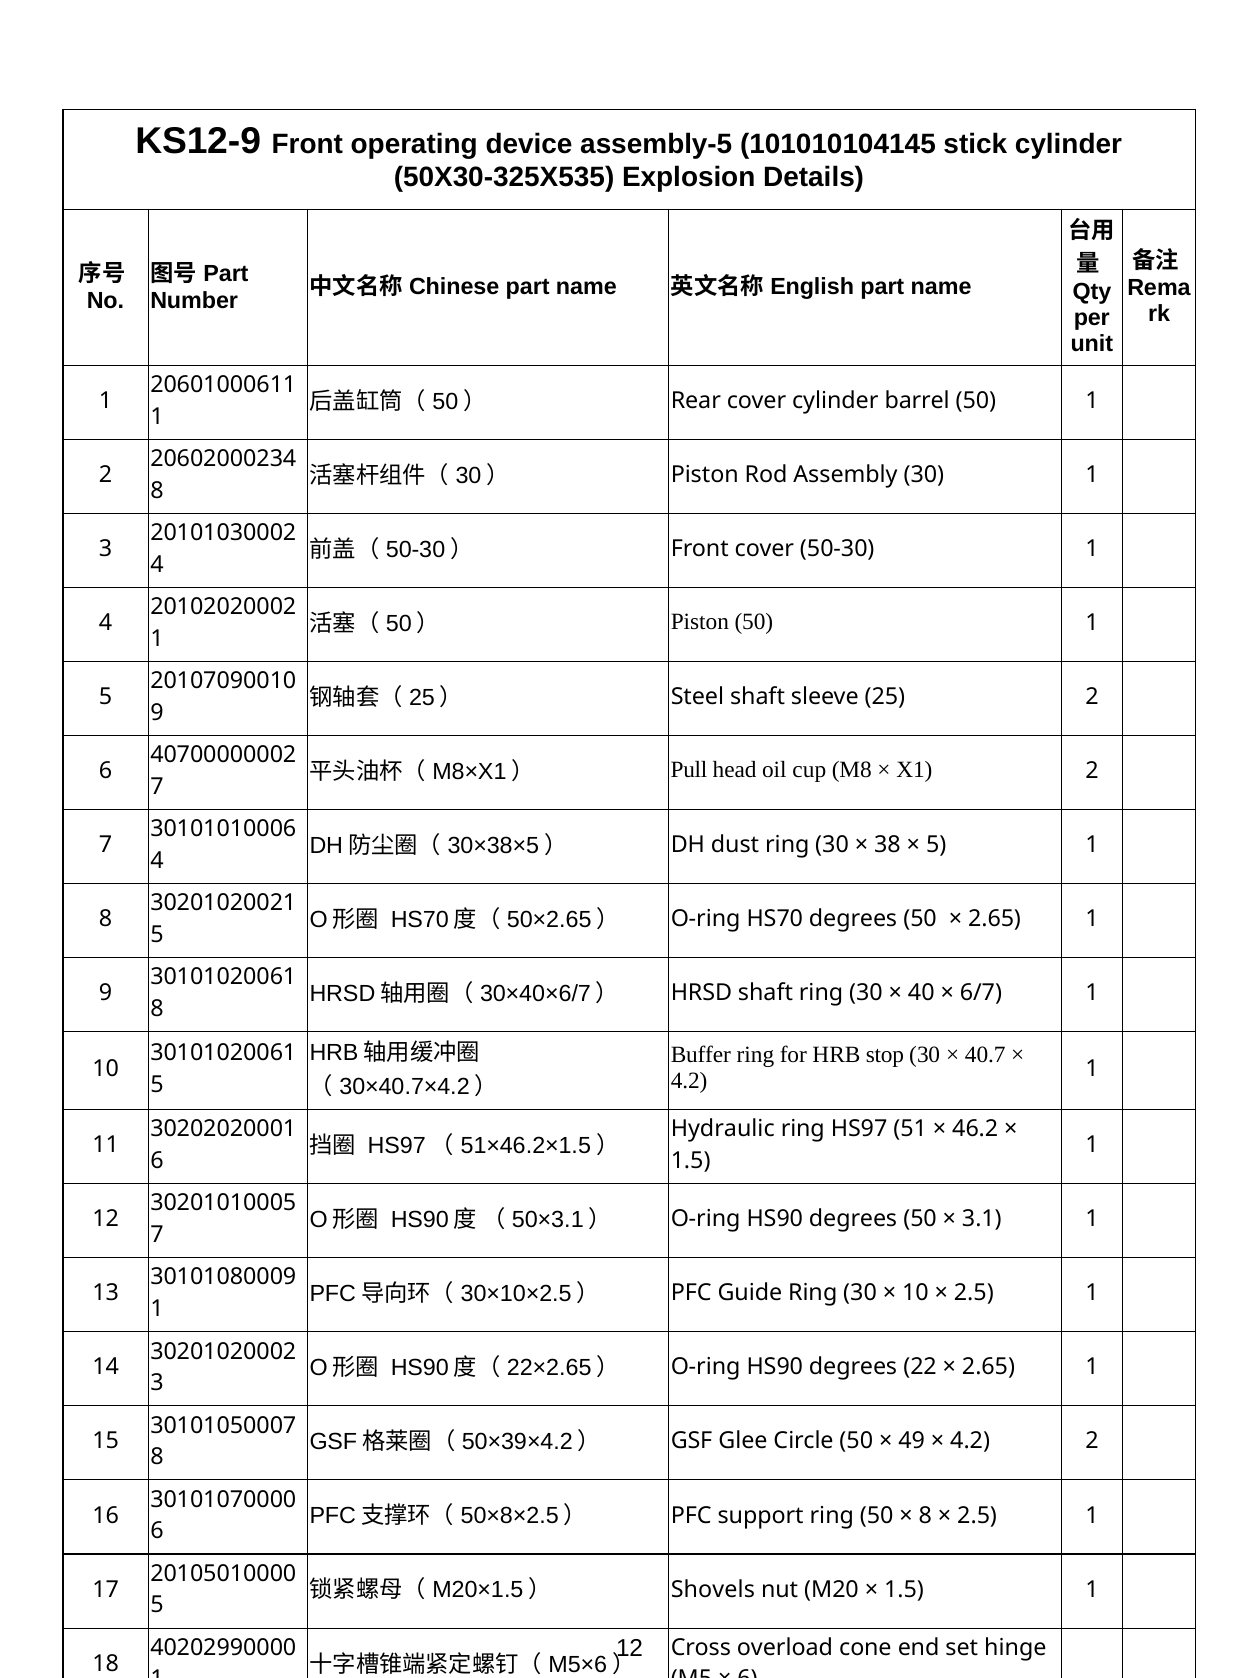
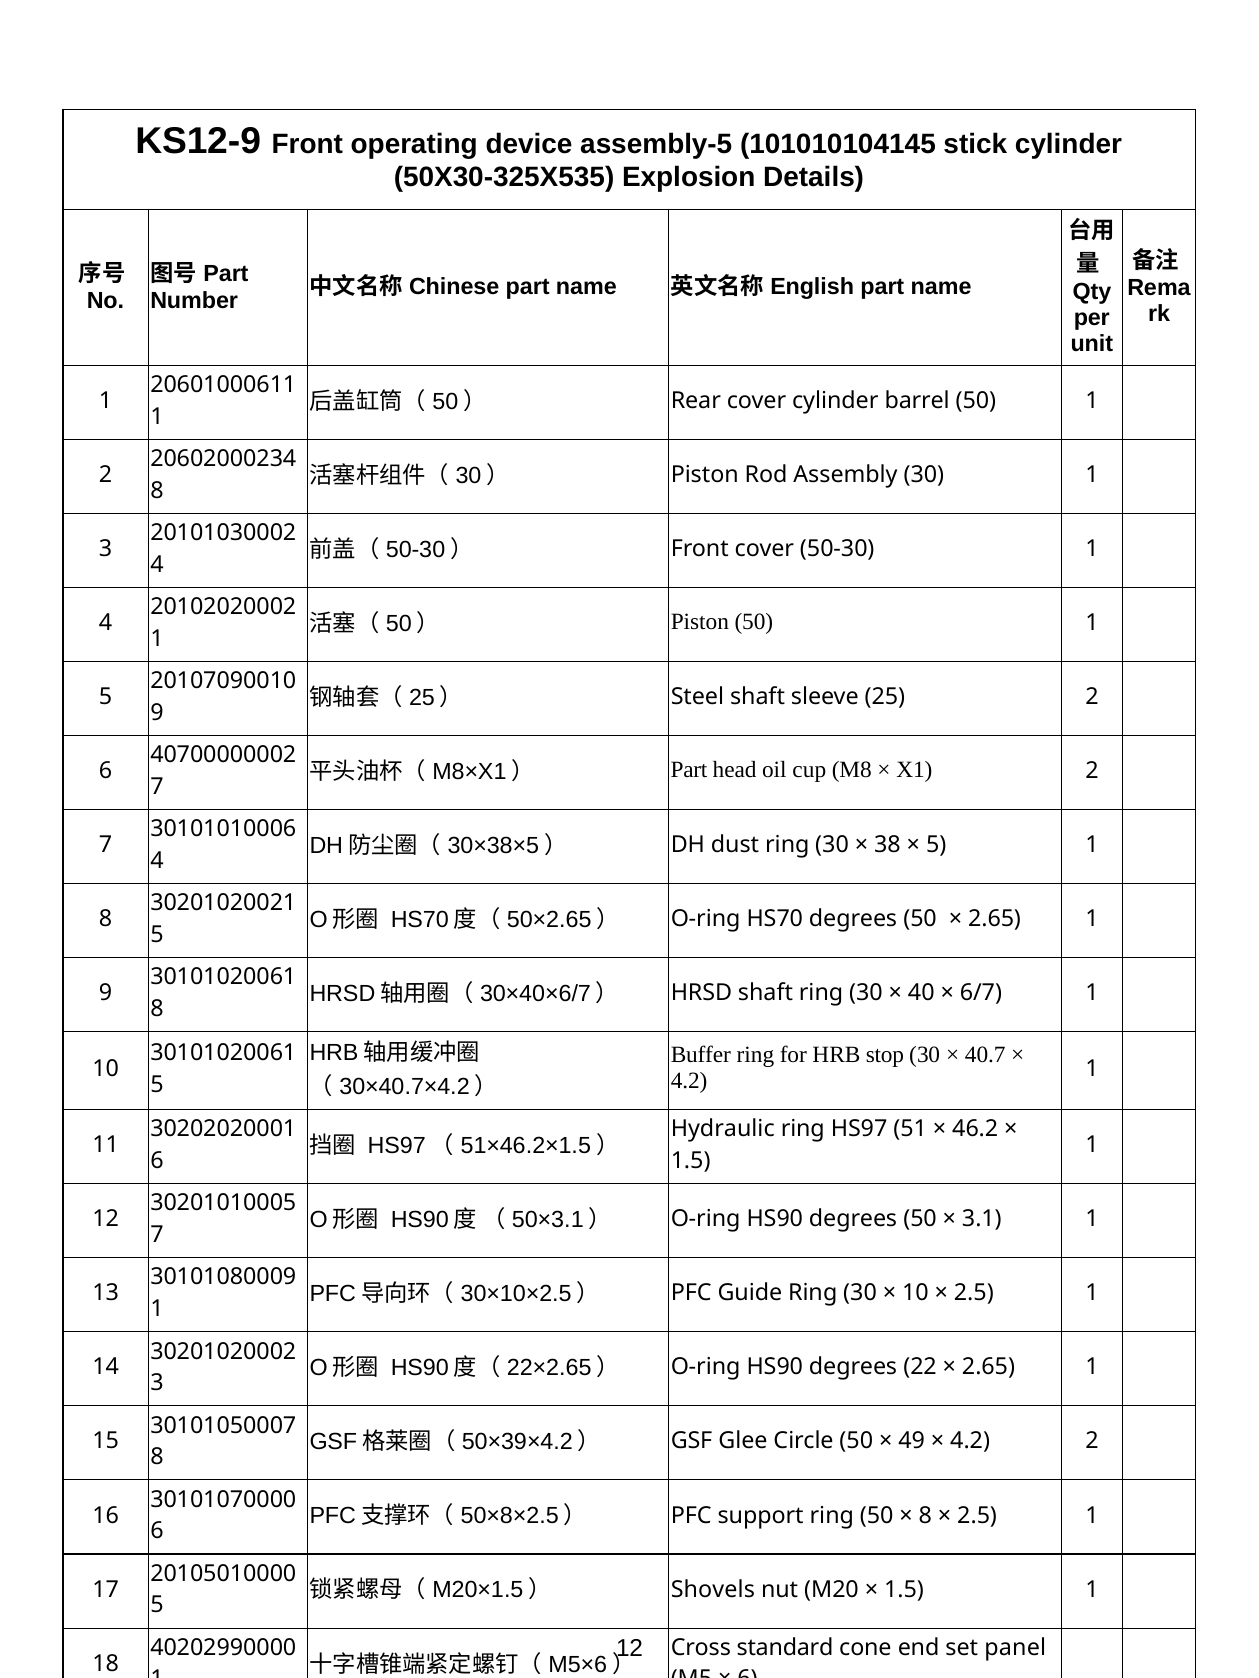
Pull: Pull -> Part (689, 770)
overload: overload -> standard (785, 1648)
hinge: hinge -> panel (1015, 1648)
